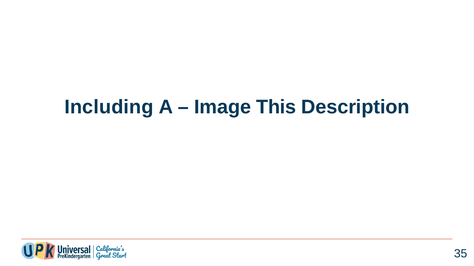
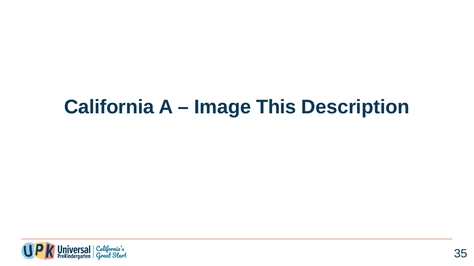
Including: Including -> California (109, 107)
